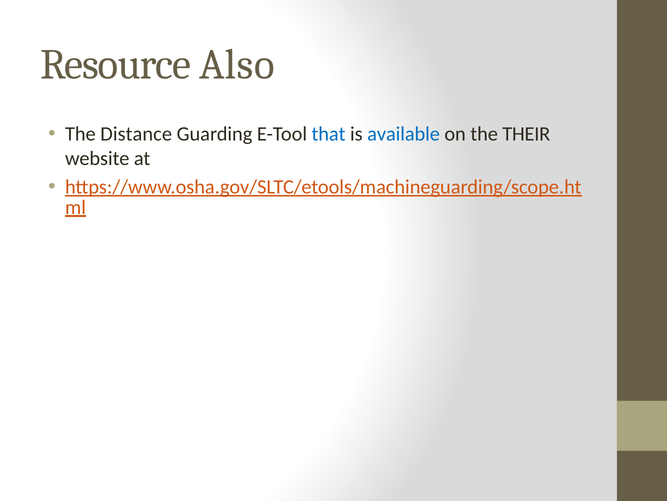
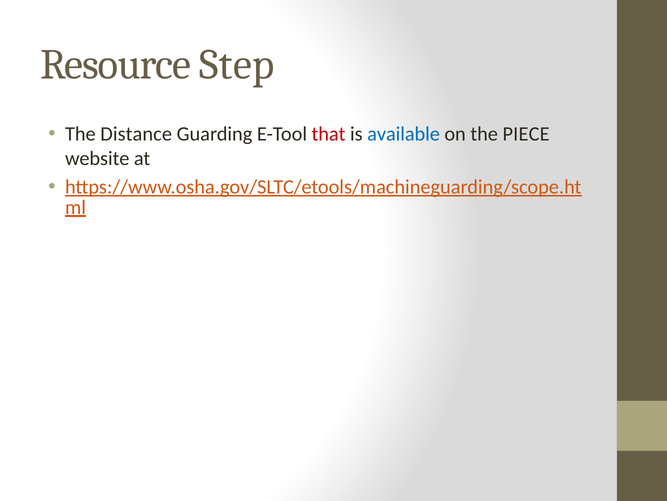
Also: Also -> Step (237, 65)
that colour: blue -> red (329, 134)
THEIR: THEIR -> PIECE (526, 134)
